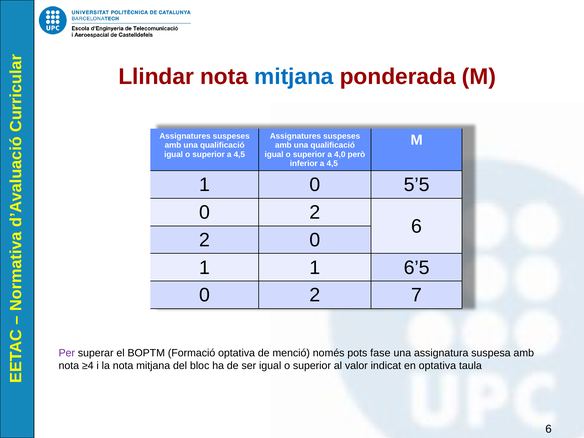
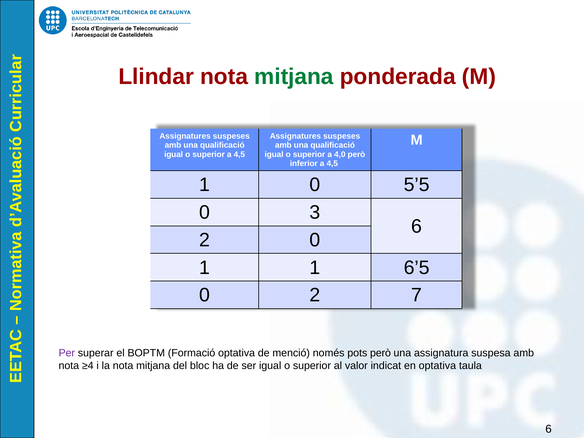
mitjana colour: blue -> green (294, 77)
2: 2 -> 3 (315, 212)
pots fase: fase -> però (380, 353)
